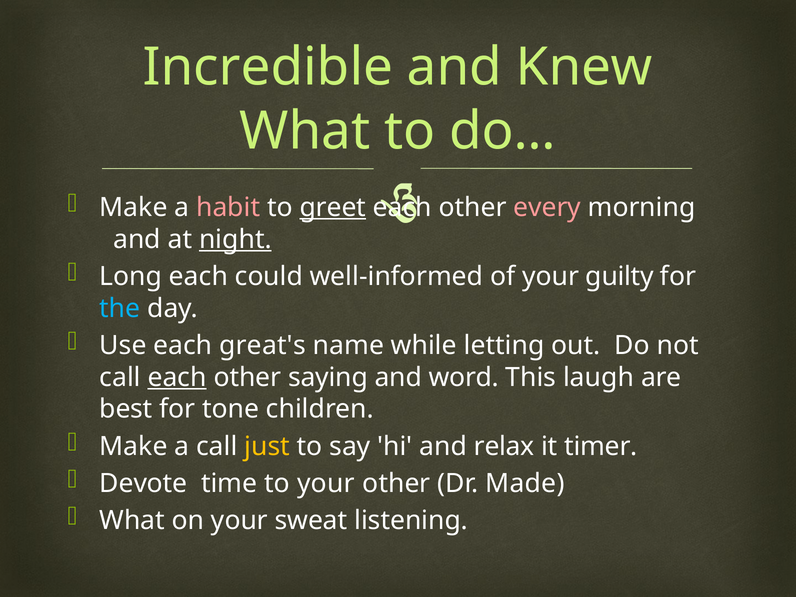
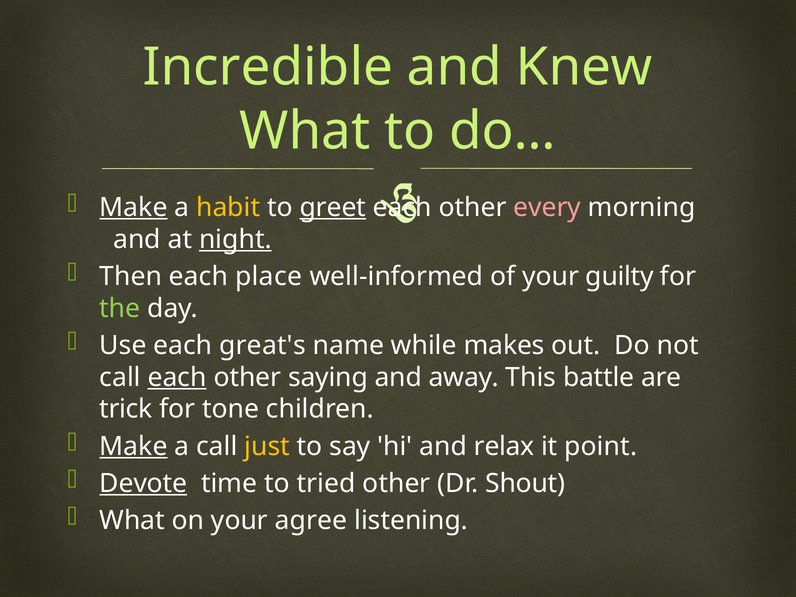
Make underline: none -> present (133, 208)
habit colour: pink -> yellow (228, 208)
Long: Long -> Then (131, 276)
could: could -> place (269, 276)
the colour: light blue -> light green (120, 308)
letting: letting -> makes (504, 345)
word: word -> away (464, 377)
laugh: laugh -> battle (599, 377)
best: best -> trick (126, 409)
Make underline: none -> present (133, 446)
timer: timer -> point (601, 446)
Devote underline: none -> present (143, 483)
to your: your -> tried (326, 483)
Made: Made -> Shout (525, 483)
sweat: sweat -> agree (311, 521)
